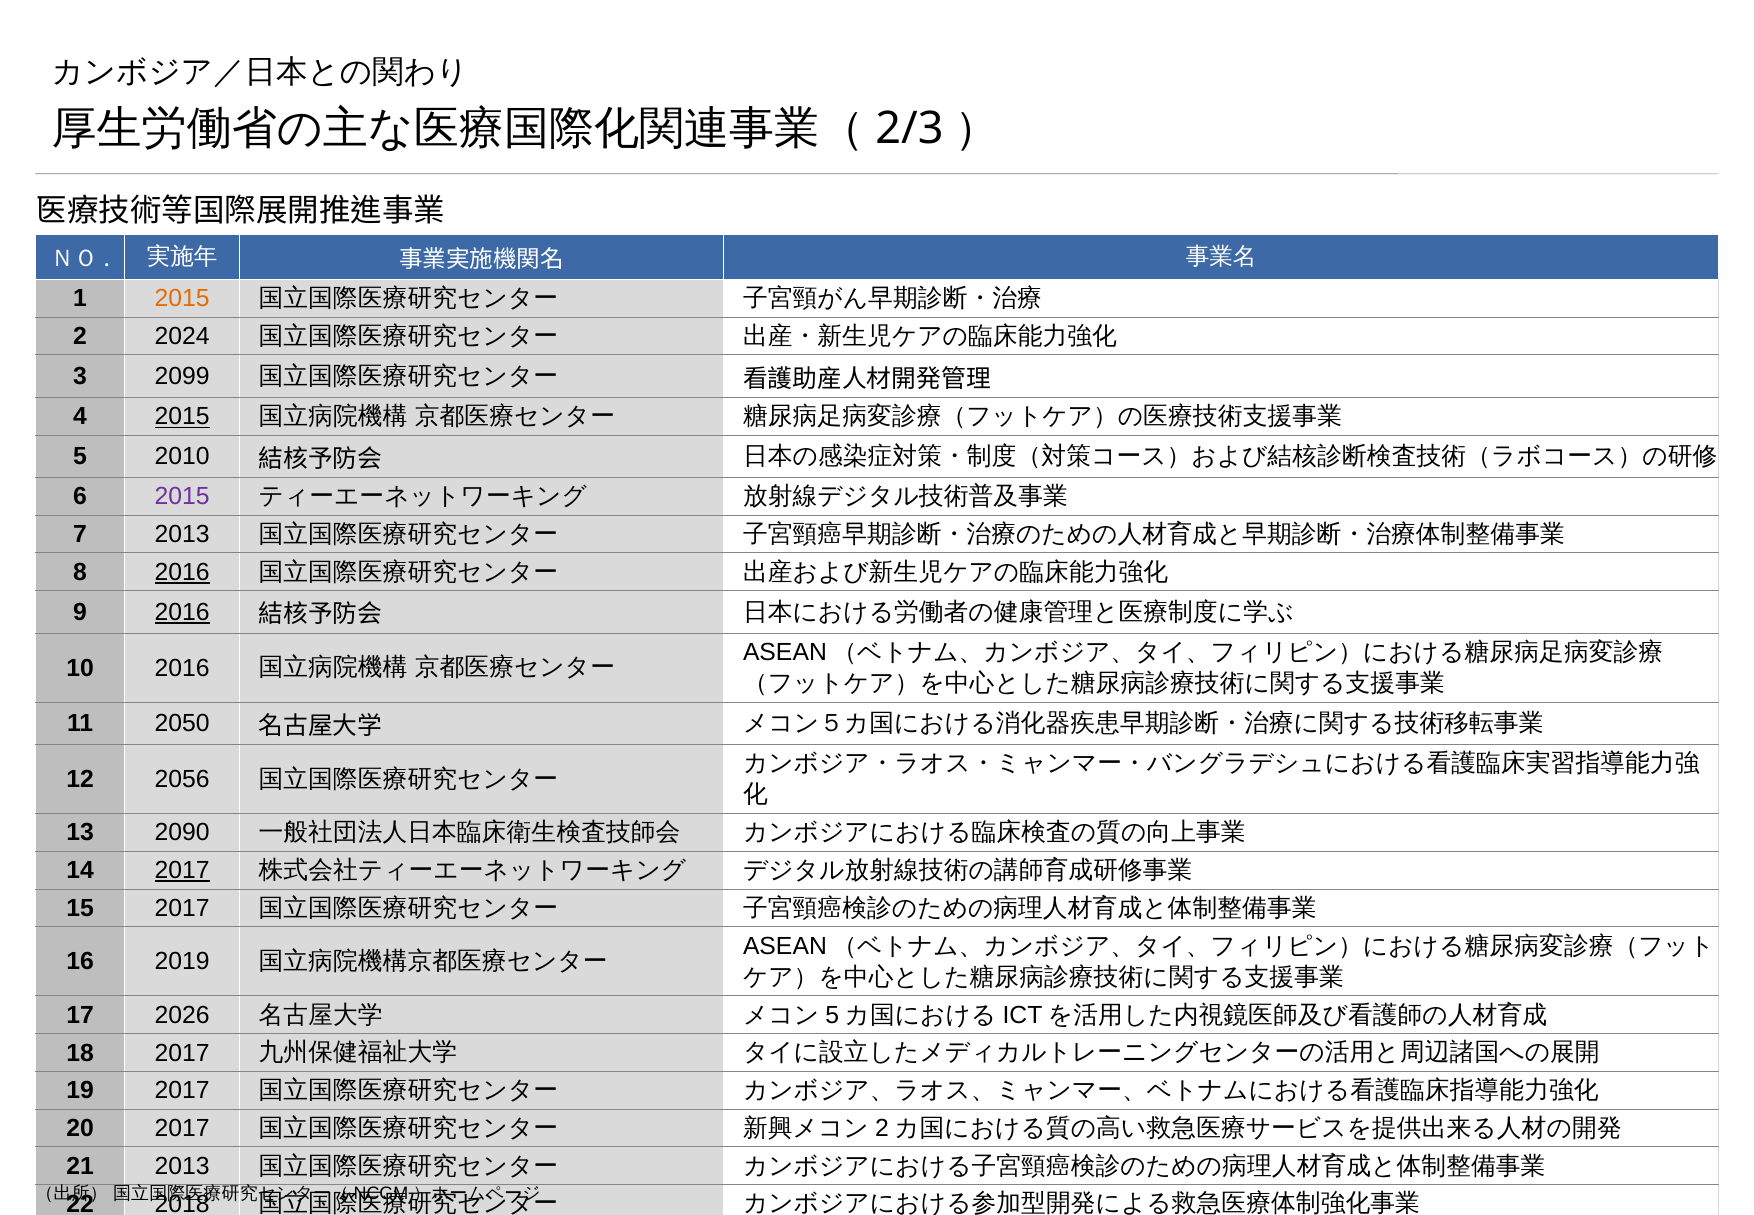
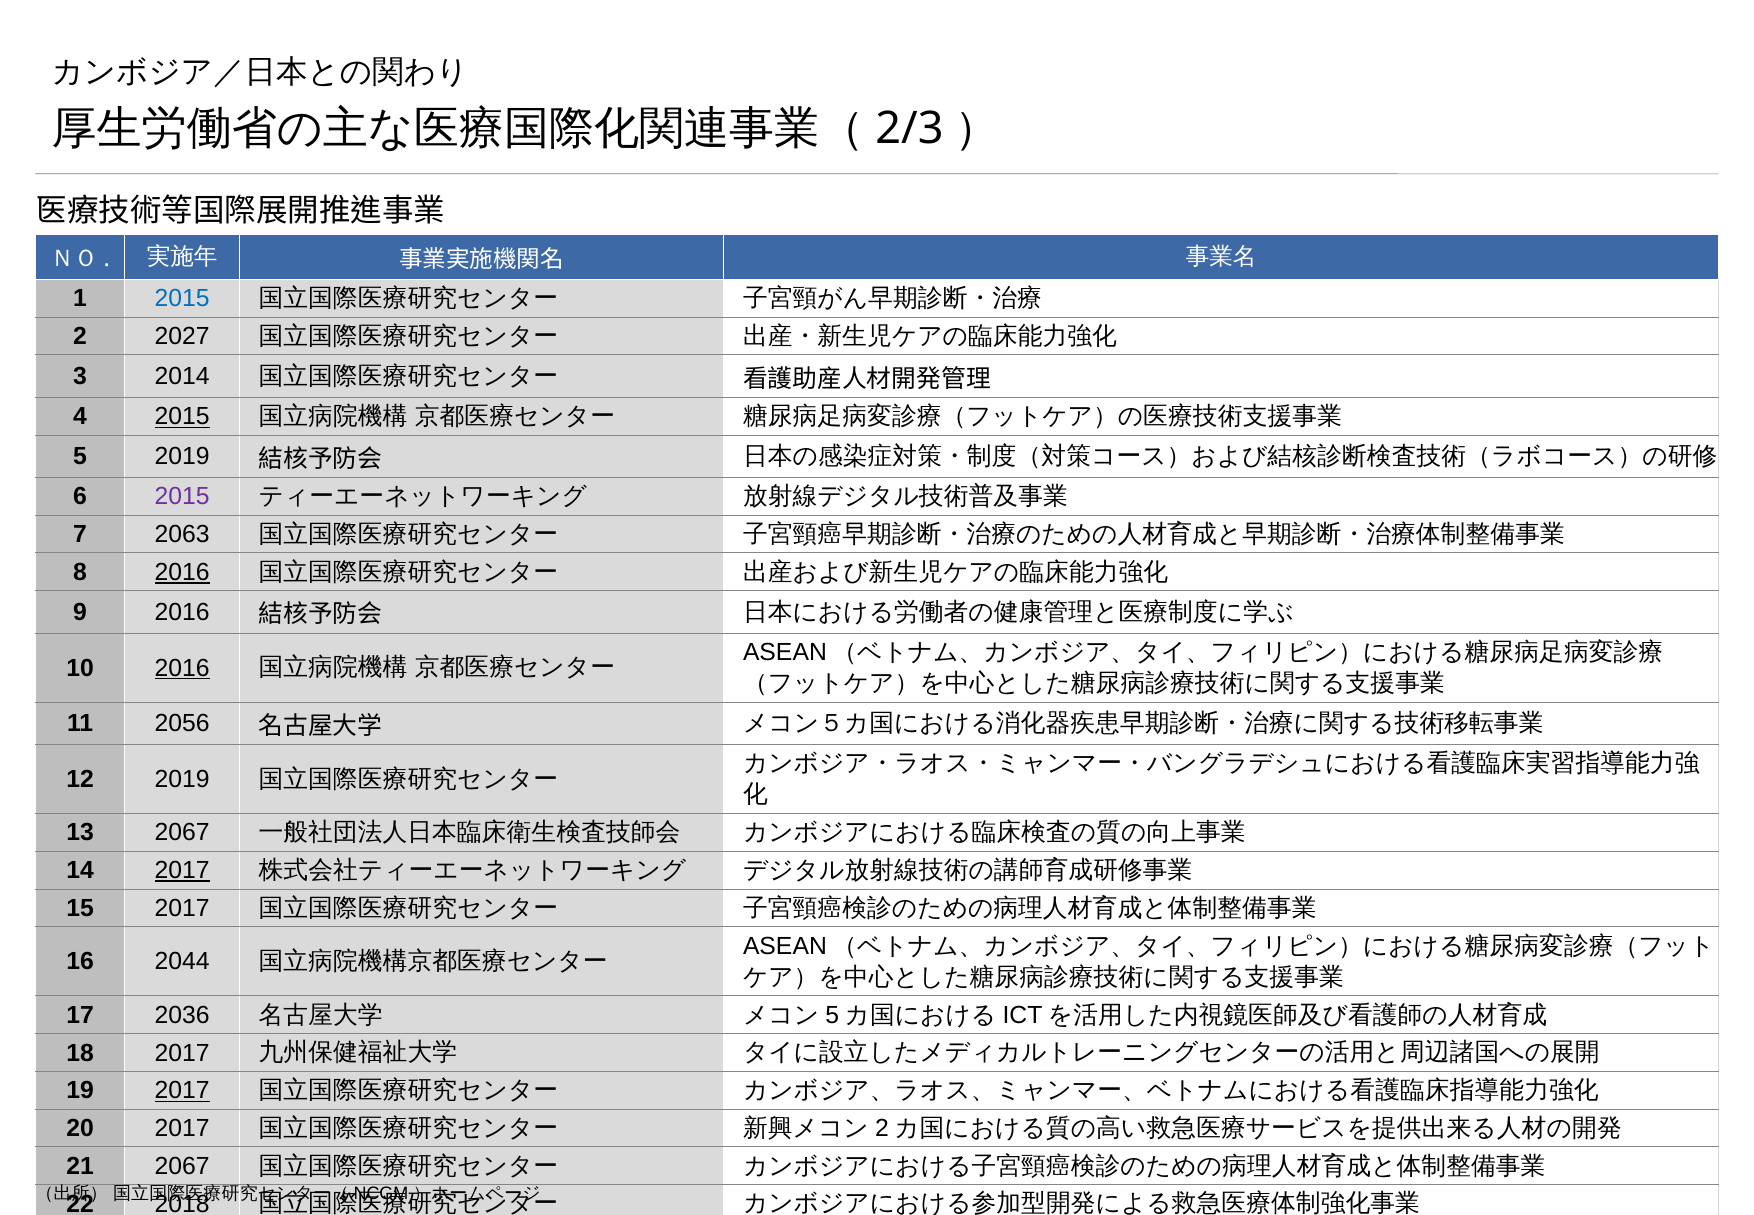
2015 colour: orange -> blue (182, 299)
2024: 2024 -> 2027 (182, 336)
2099: 2099 -> 2014 (182, 376)
5 2010: 2010 -> 2019 (182, 456)
7 2013: 2013 -> 2063 (182, 534)
2016 underline: present -> none (182, 612)
2016 underline: none -> present (182, 668)
2050: 2050 -> 2056 (182, 723)
12 2056: 2056 -> 2019 (182, 779)
13 2090: 2090 -> 2067 (182, 832)
2019: 2019 -> 2044 (182, 961)
2026: 2026 -> 2036 (182, 1015)
2017 underline: none -> present (182, 1090)
21 2013: 2013 -> 2067 (182, 1166)
